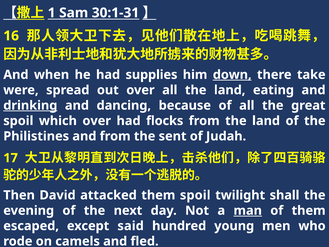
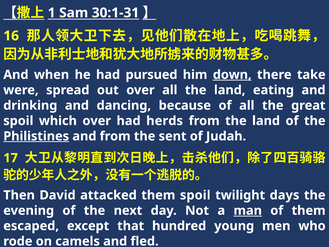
supplies: supplies -> pursued (151, 75)
drinking underline: present -> none (30, 105)
flocks: flocks -> herds (165, 121)
Philistines underline: none -> present (36, 136)
shall: shall -> days (285, 195)
said: said -> that (131, 226)
